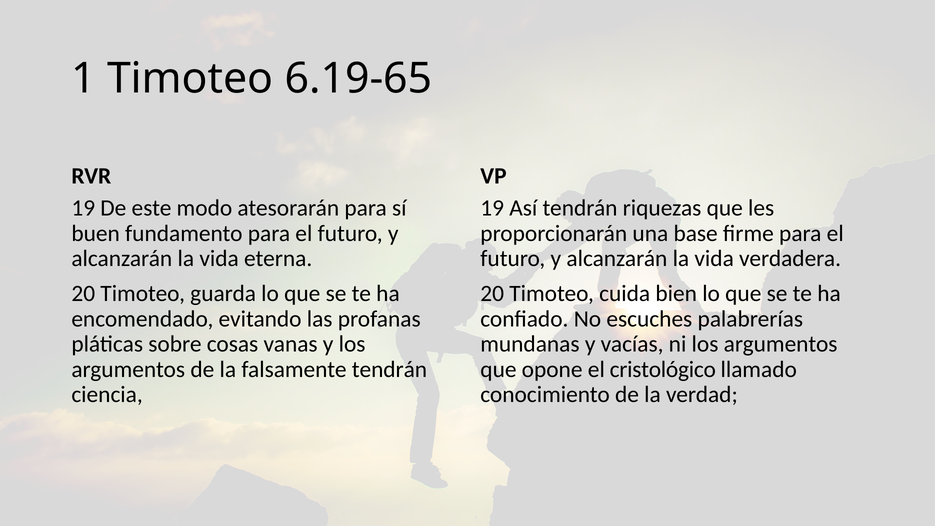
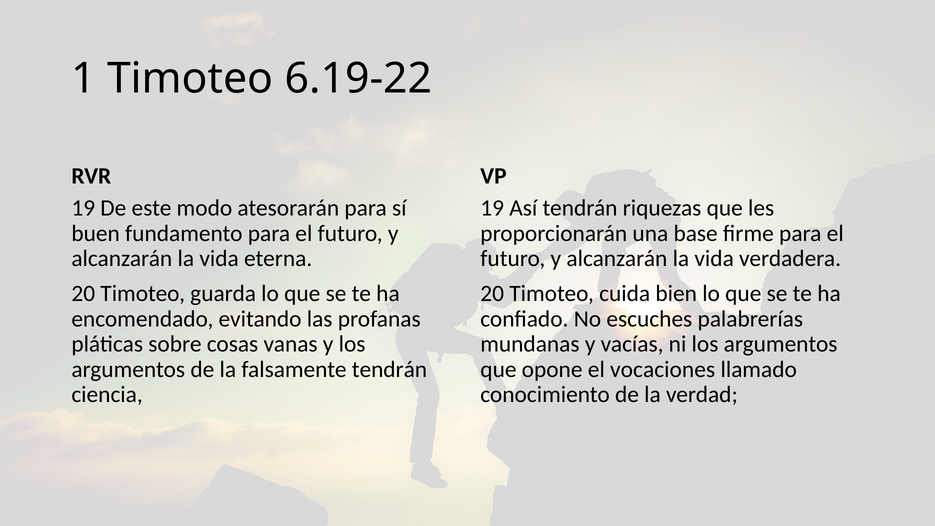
6.19-65: 6.19-65 -> 6.19-22 (358, 79)
cristológico: cristológico -> vocaciones (663, 369)
